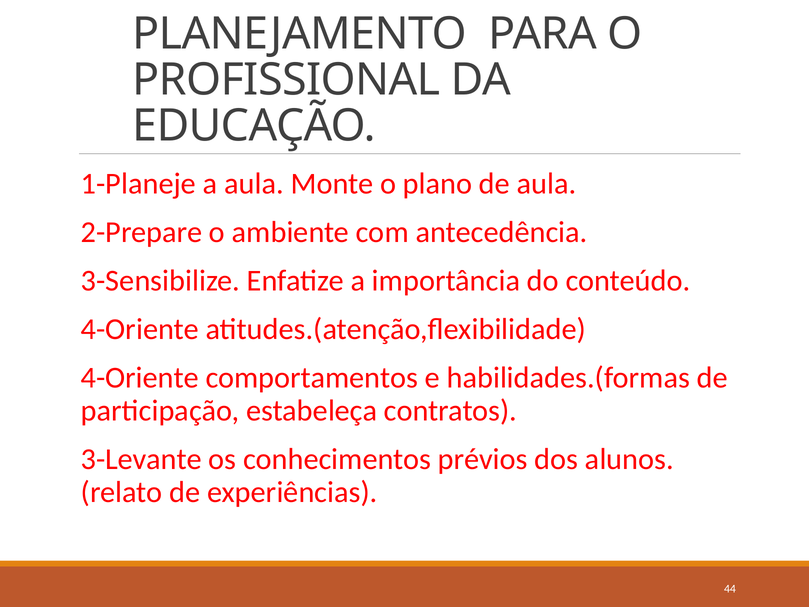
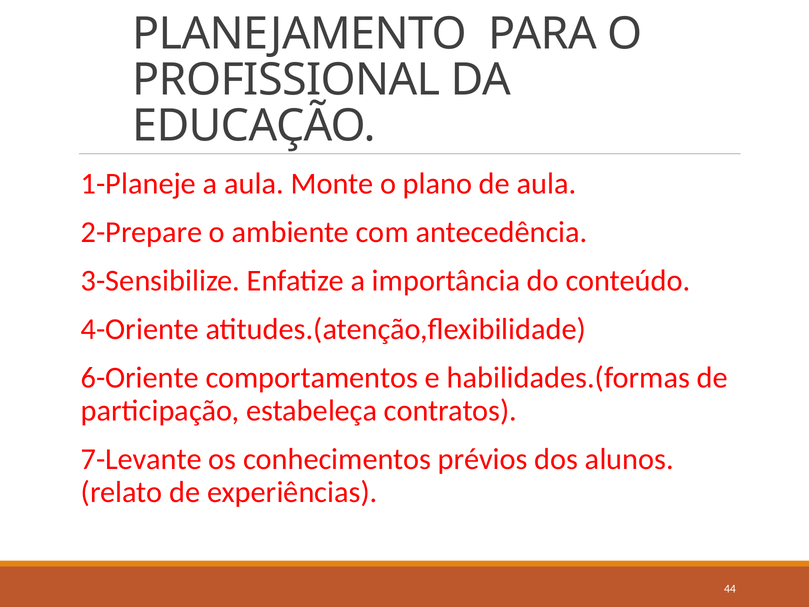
4-Oriente: 4-Oriente -> 6-Oriente (140, 378)
3-Levante: 3-Levante -> 7-Levante (141, 459)
